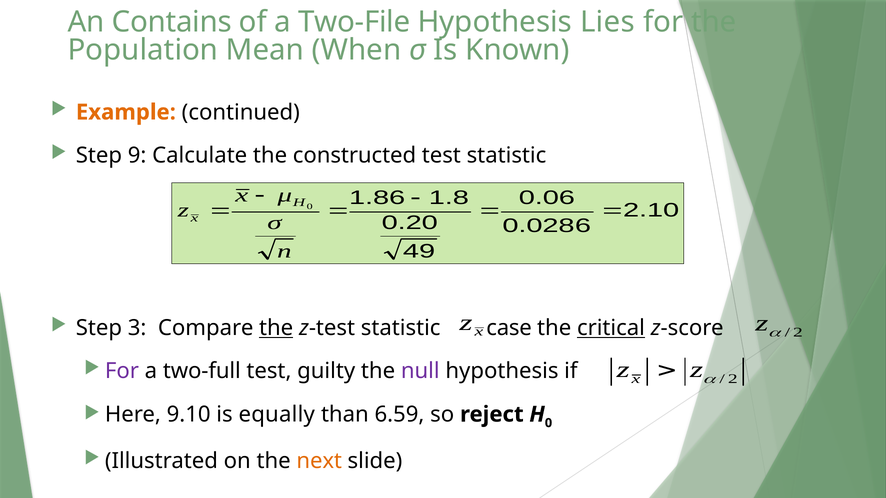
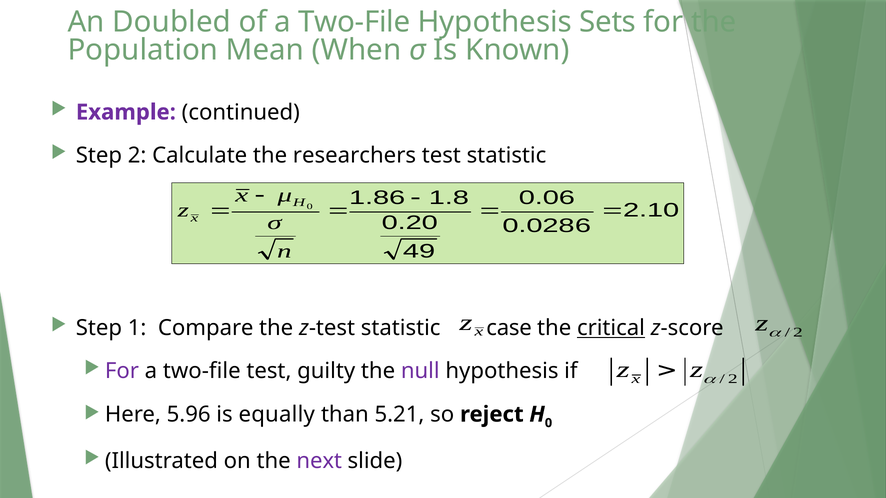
Contains: Contains -> Doubled (172, 22)
Lies: Lies -> Sets (608, 22)
Example colour: orange -> purple (126, 112)
Step 9: 9 -> 2 (137, 155)
constructed: constructed -> researchers (354, 155)
3: 3 -> 1 (137, 328)
the underline: present -> none (276, 328)
two-full: two-full -> two-file (202, 371)
9.10: 9.10 -> 5.96 (189, 415)
6.59: 6.59 -> 5.21 (399, 415)
next colour: orange -> purple (319, 461)
